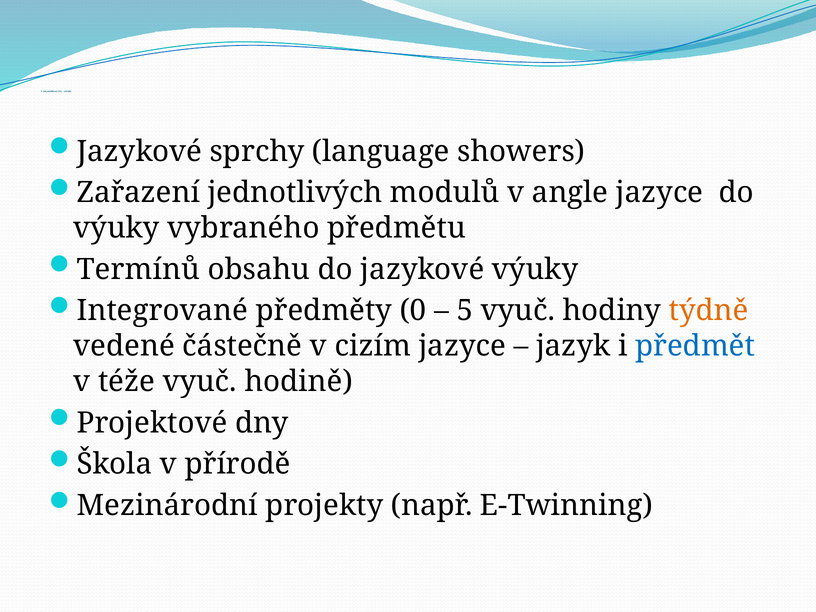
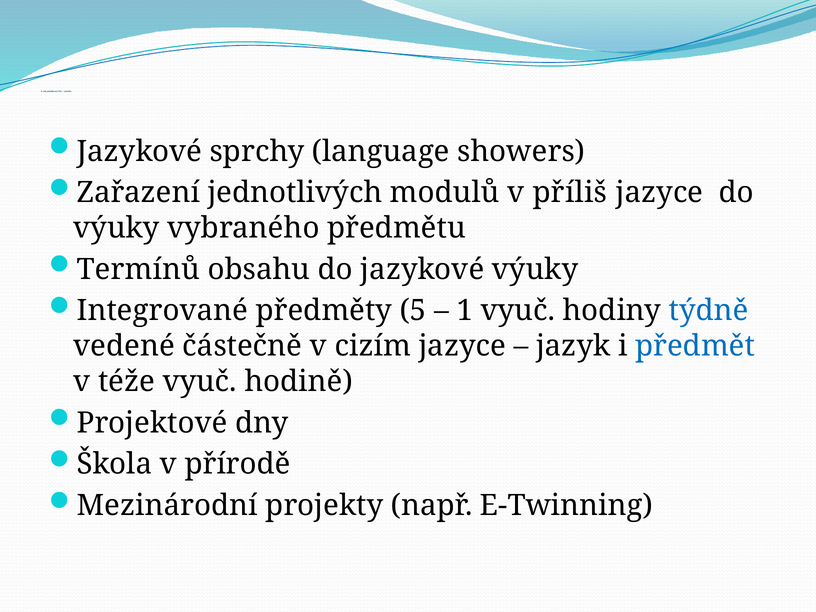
angle: angle -> příliš (570, 193)
0: 0 -> 5 (413, 311)
5: 5 -> 1 (465, 311)
týdně colour: orange -> blue (709, 311)
